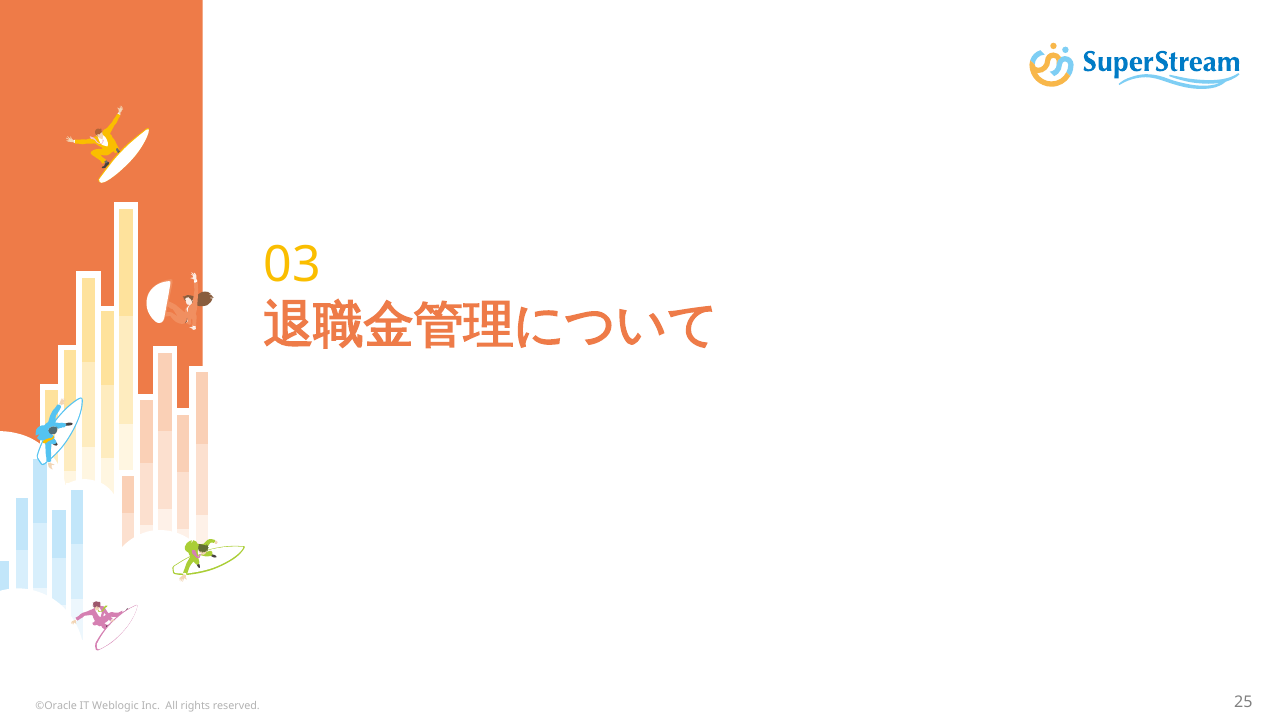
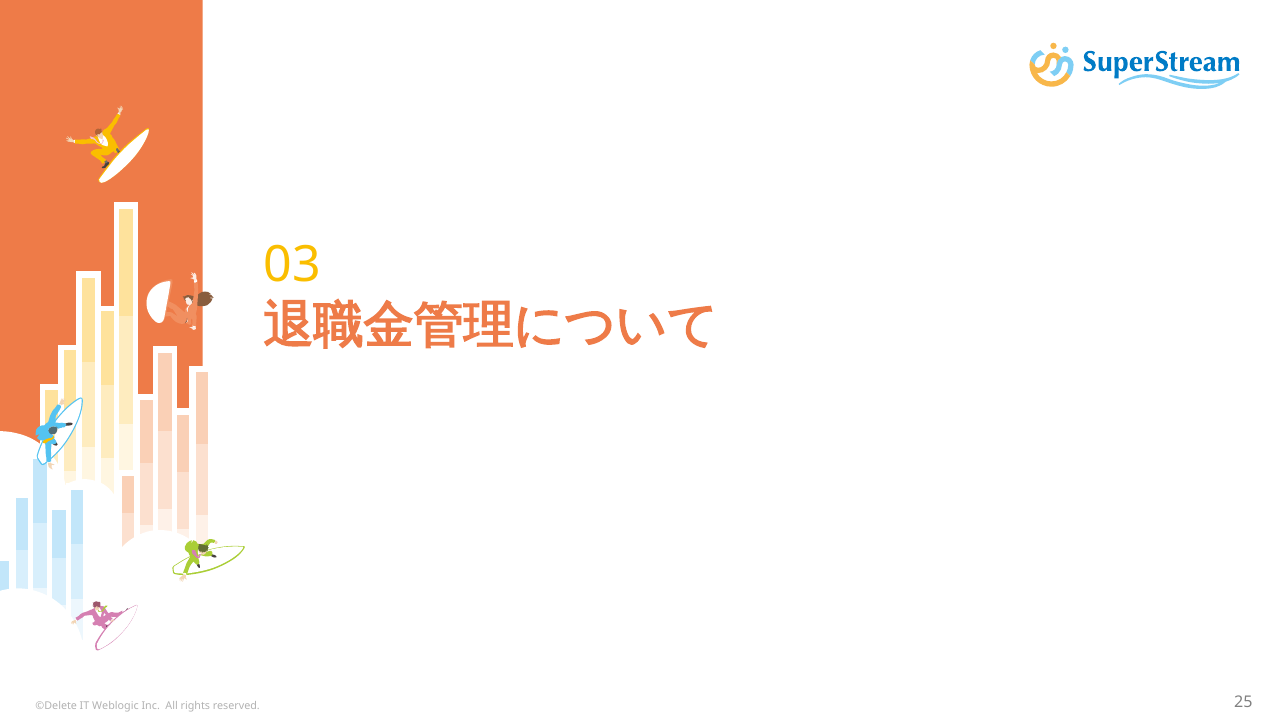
©Oracle: ©Oracle -> ©Delete (56, 706)
